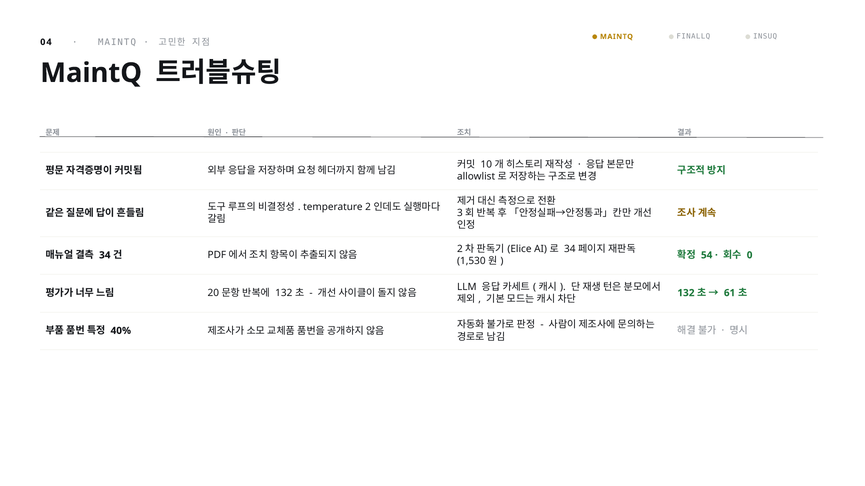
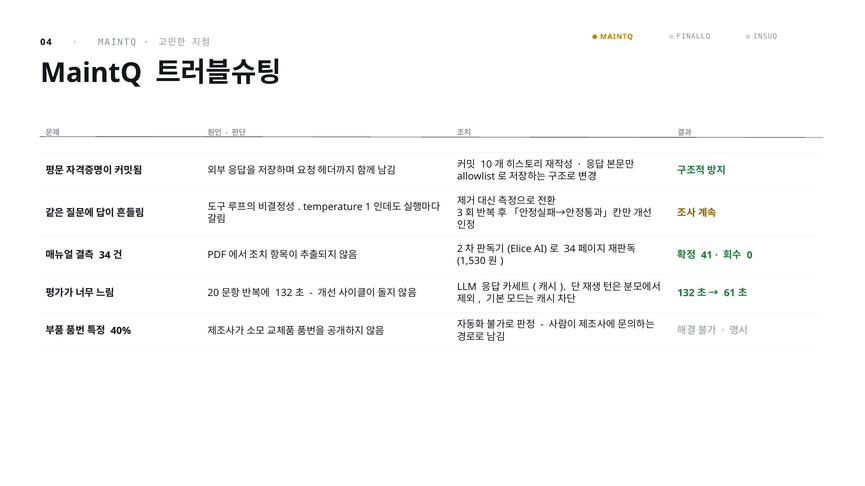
temperature 2: 2 -> 1 (368, 207)
54: 54 -> 41 (707, 255)
